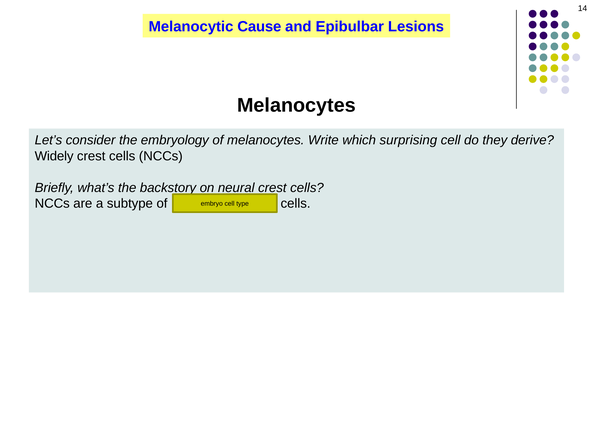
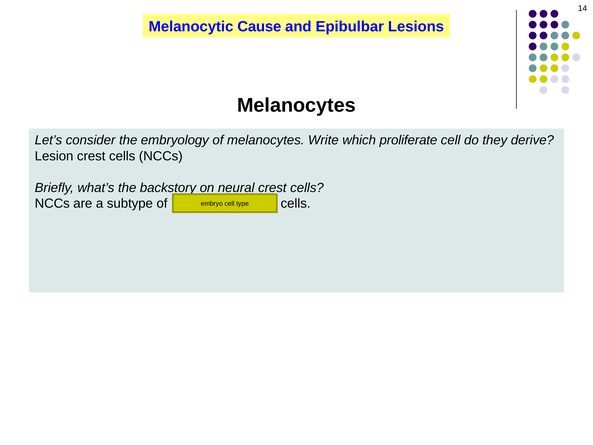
which surprising: surprising -> proliferate (408, 140)
Widely: Widely -> Lesion (54, 156)
